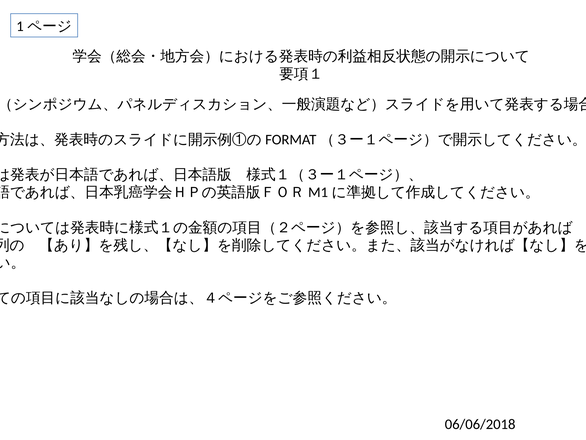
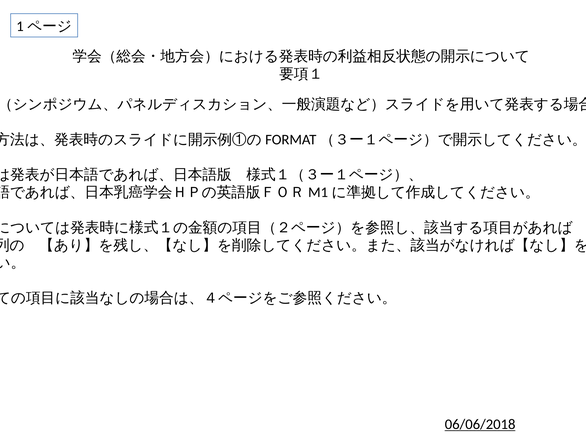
06/06/2018 underline: none -> present (480, 424)
